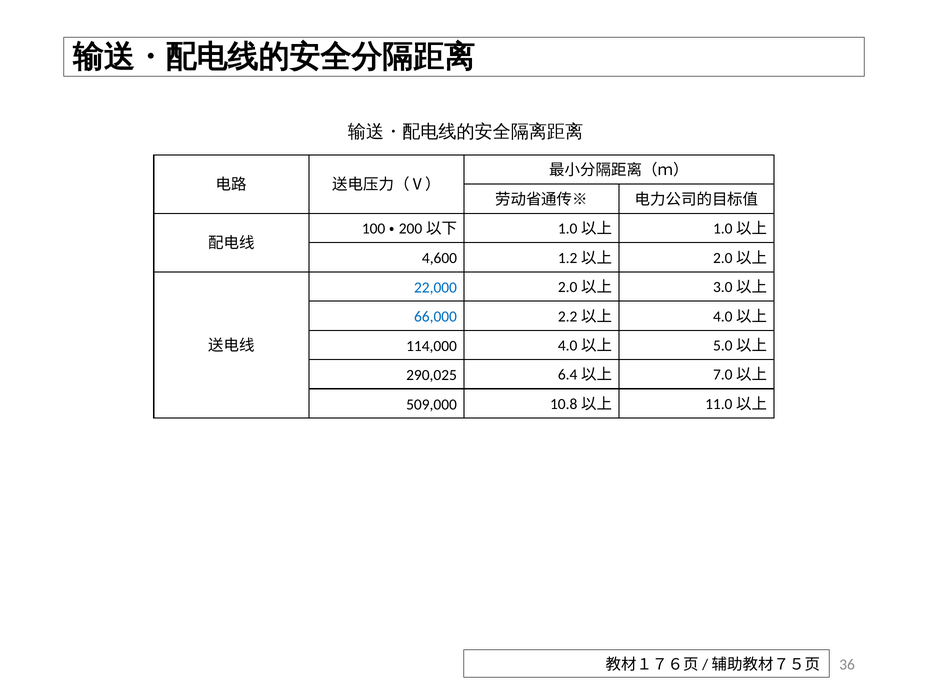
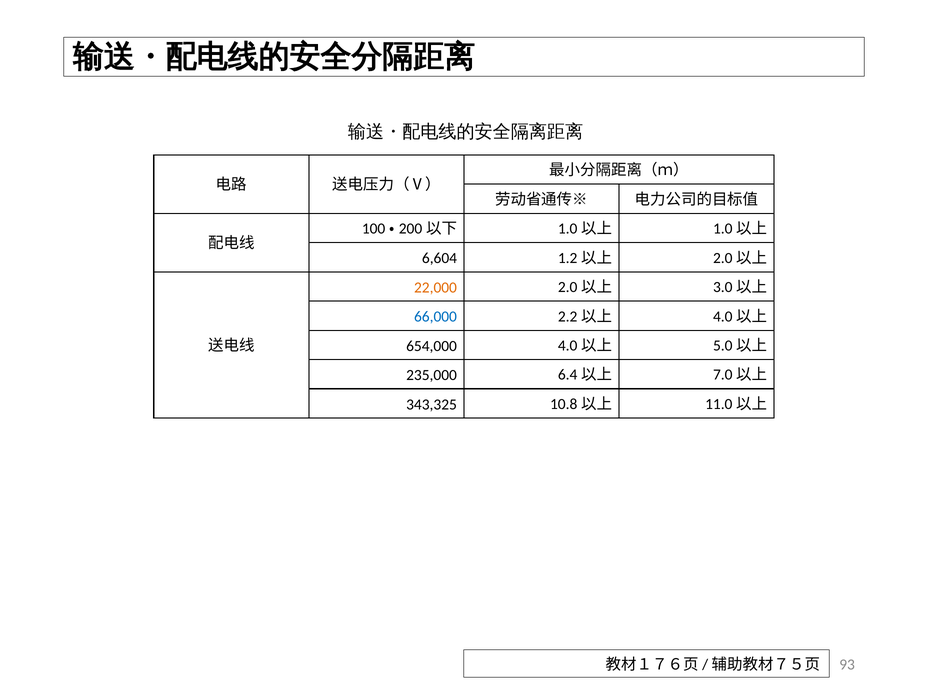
4,600: 4,600 -> 6,604 (440, 258)
22,000 colour: blue -> orange (435, 288)
114,000: 114,000 -> 654,000 (432, 346)
290,025: 290,025 -> 235,000 (432, 375)
509,000: 509,000 -> 343,325 (432, 404)
36: 36 -> 93 (847, 665)
